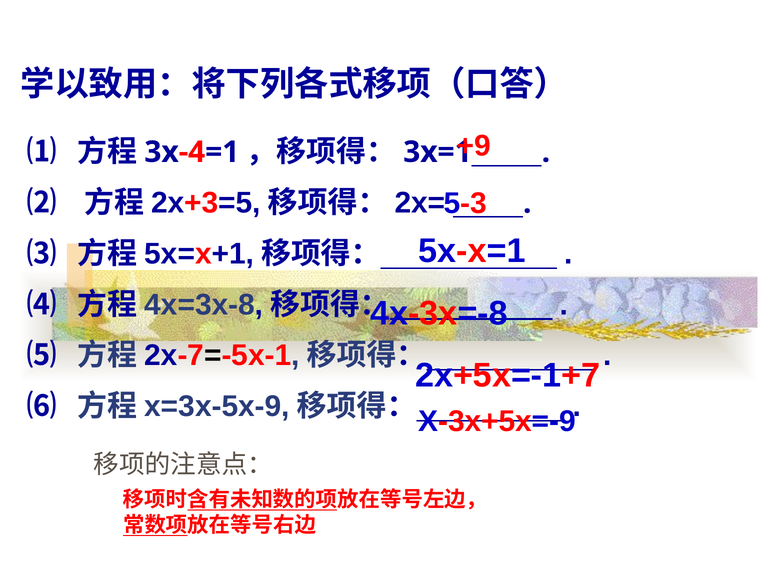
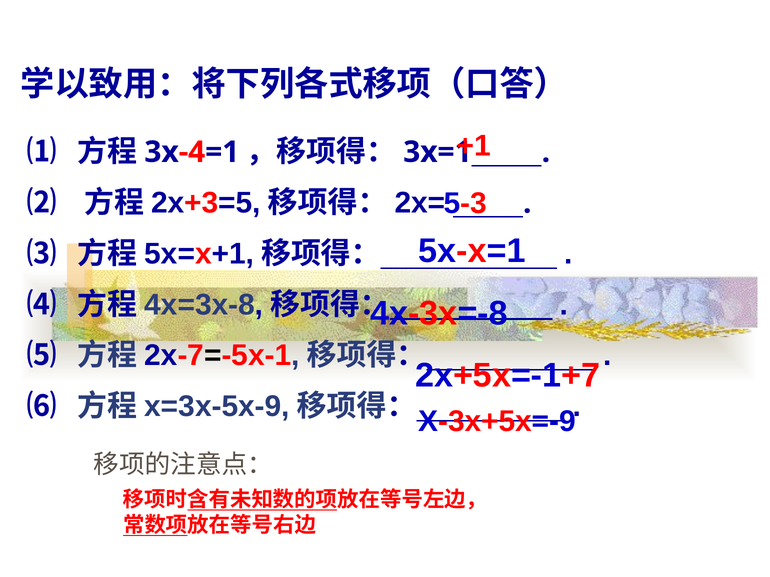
+9: +9 -> +1 (474, 146)
